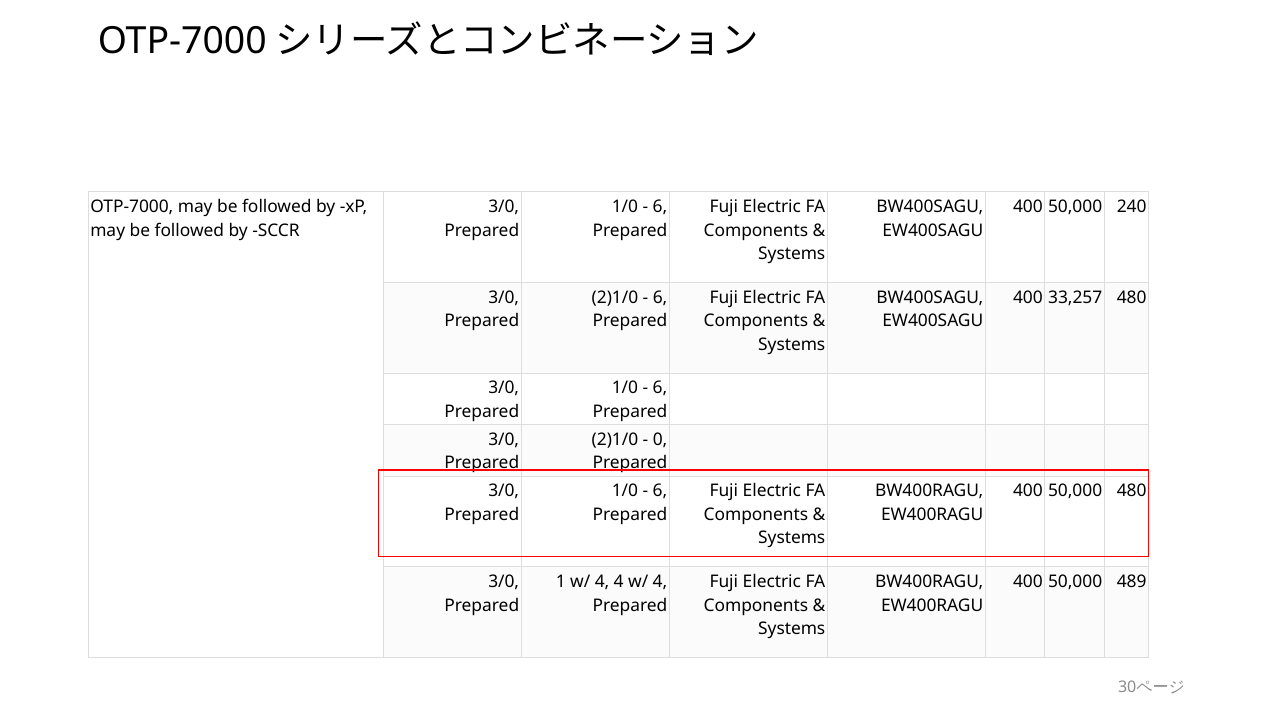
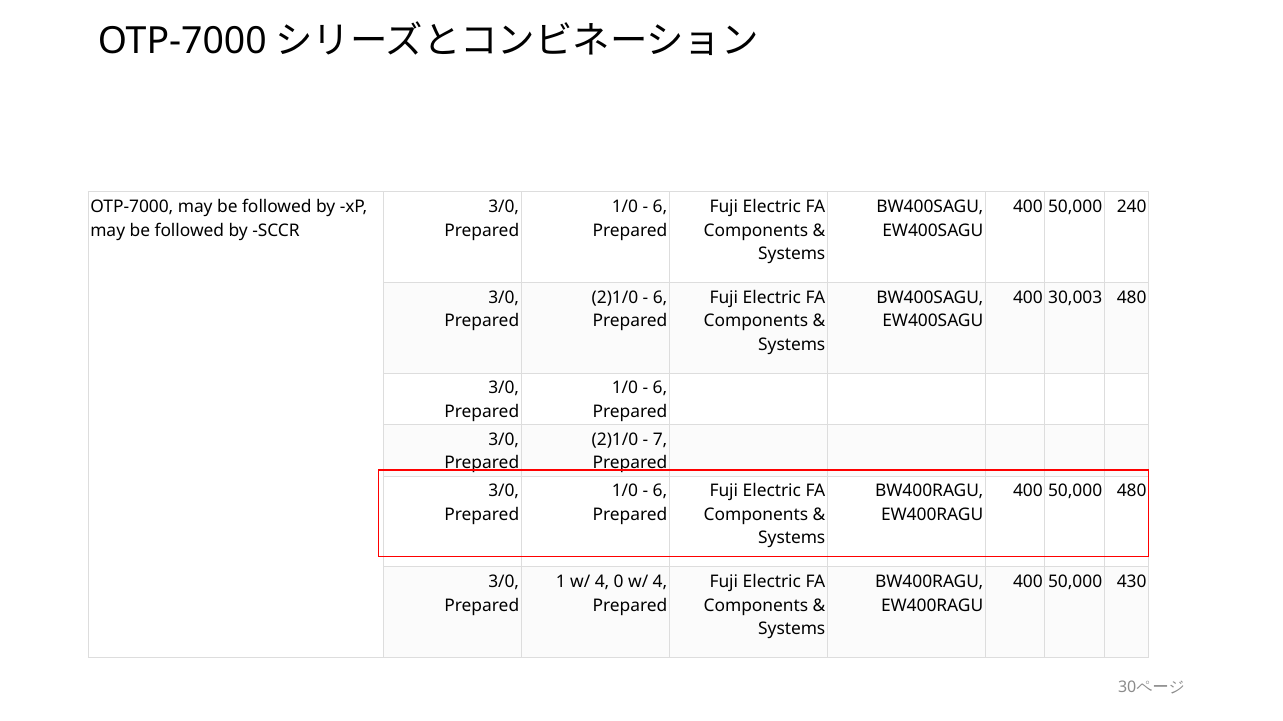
33,257: 33,257 -> 30,003 (1075, 298)
0: 0 -> 7 (660, 440)
4 4: 4 -> 0 (619, 582)
489: 489 -> 430 (1132, 582)
